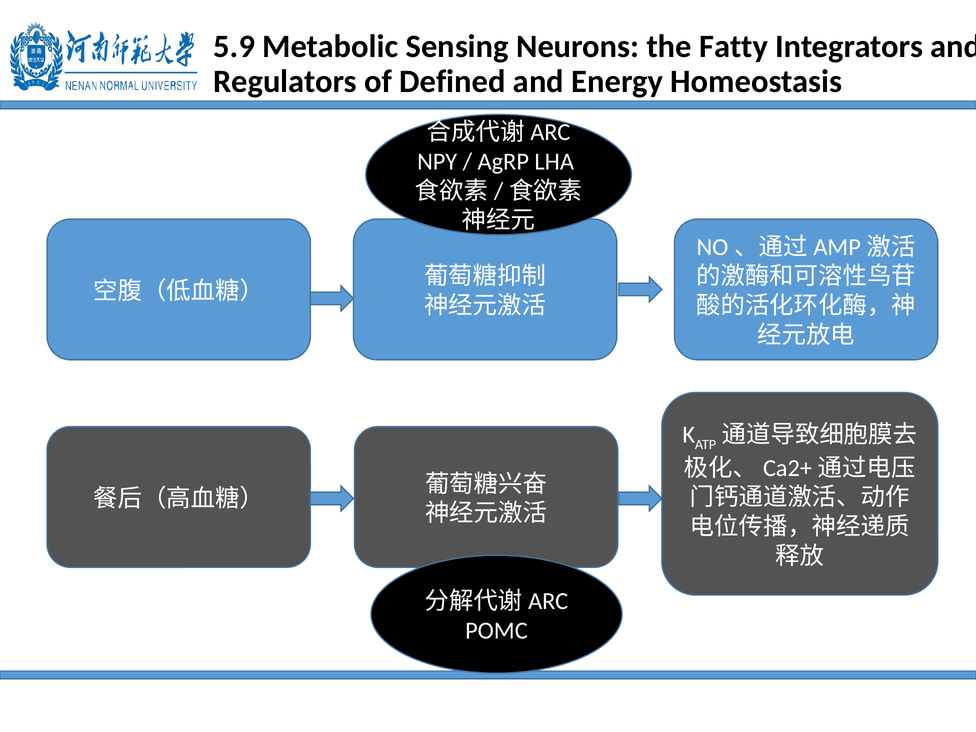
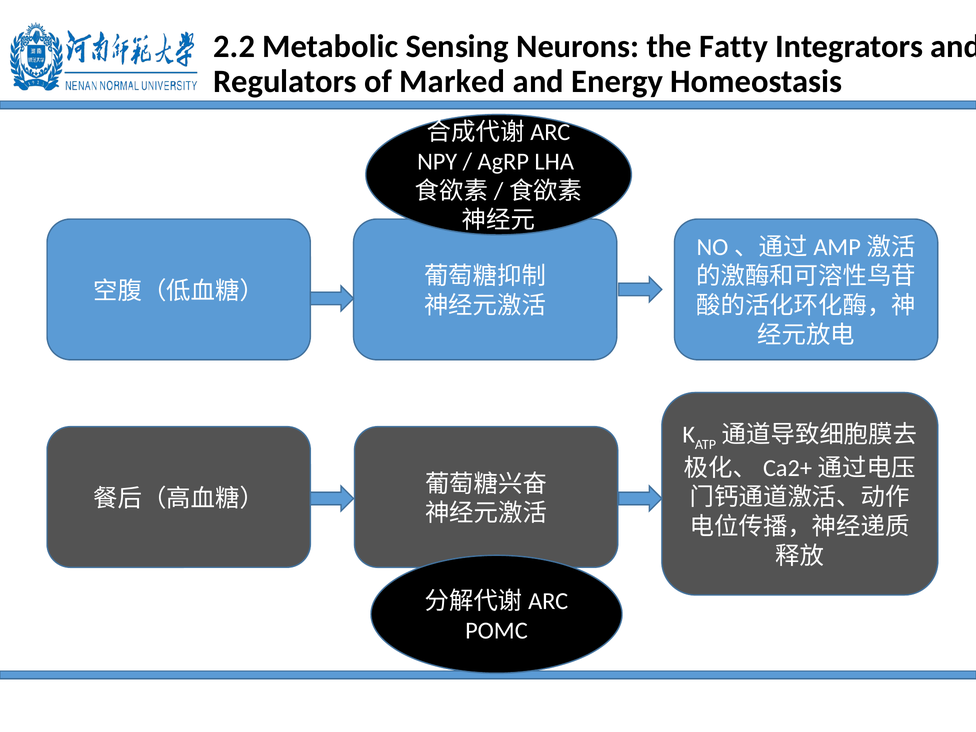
5.9: 5.9 -> 2.2 (234, 46)
Defined: Defined -> Marked (452, 81)
